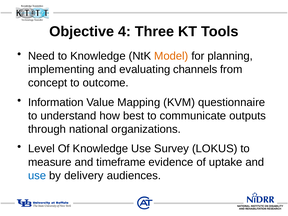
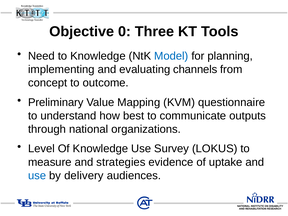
4: 4 -> 0 (124, 31)
Model colour: orange -> blue (171, 56)
Information: Information -> Preliminary (56, 102)
timeframe: timeframe -> strategies (121, 162)
